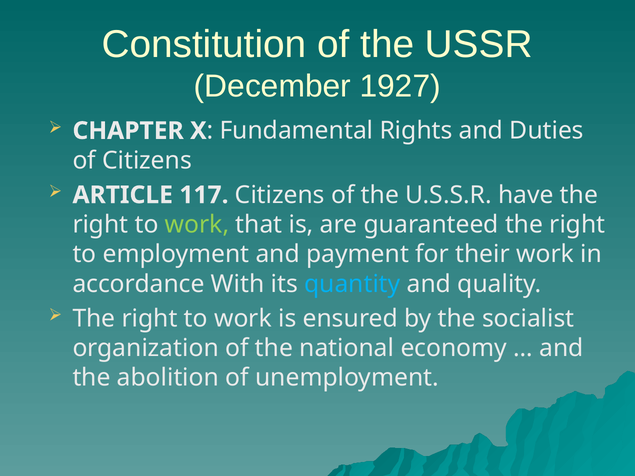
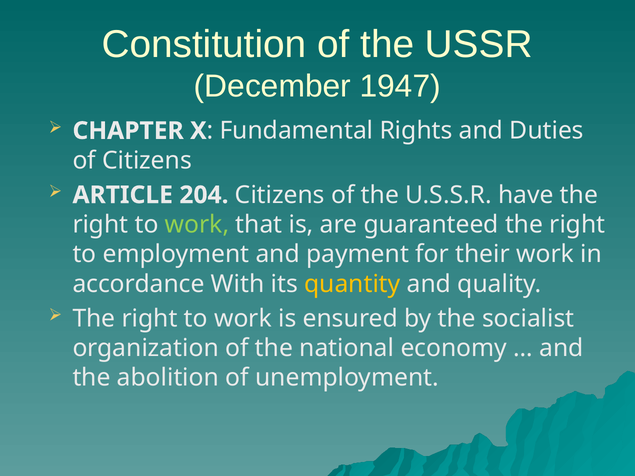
1927: 1927 -> 1947 (400, 86)
117: 117 -> 204 (204, 195)
quantity colour: light blue -> yellow (352, 284)
